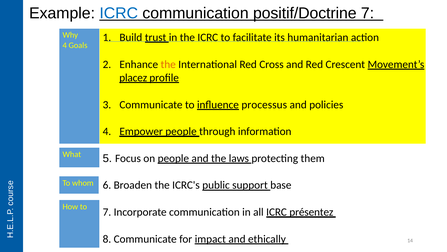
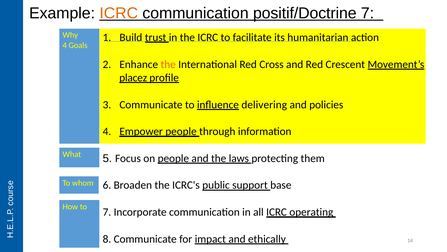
ICRC colour: blue -> orange (119, 13)
processus: processus -> delivering (264, 104)
présentez: présentez -> operating (311, 212)
